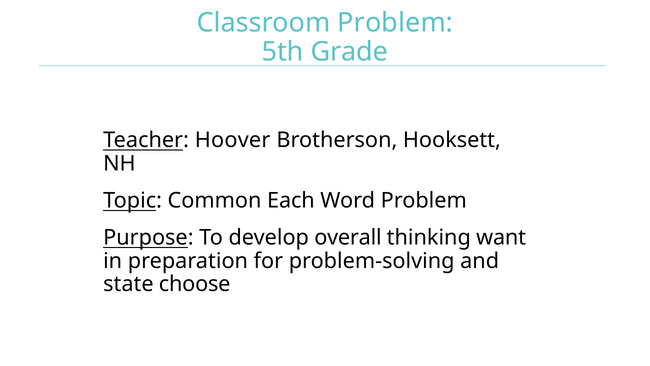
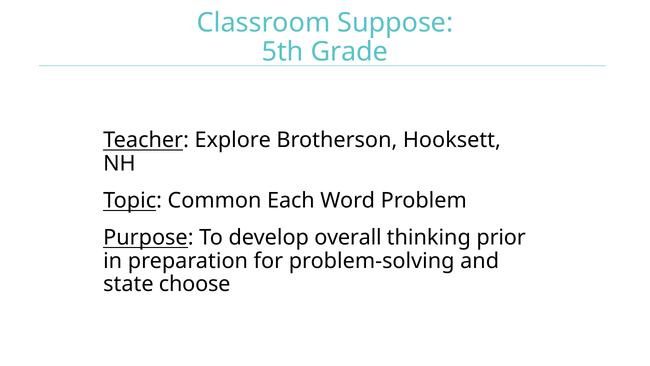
Classroom Problem: Problem -> Suppose (395, 23)
Hoover: Hoover -> Explore (233, 140)
want: want -> prior (501, 237)
